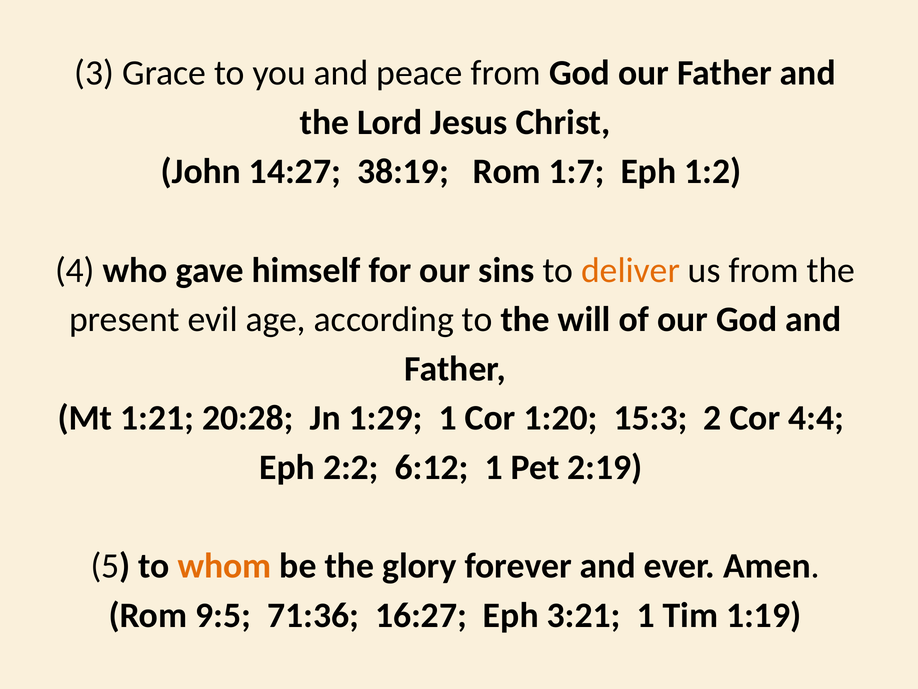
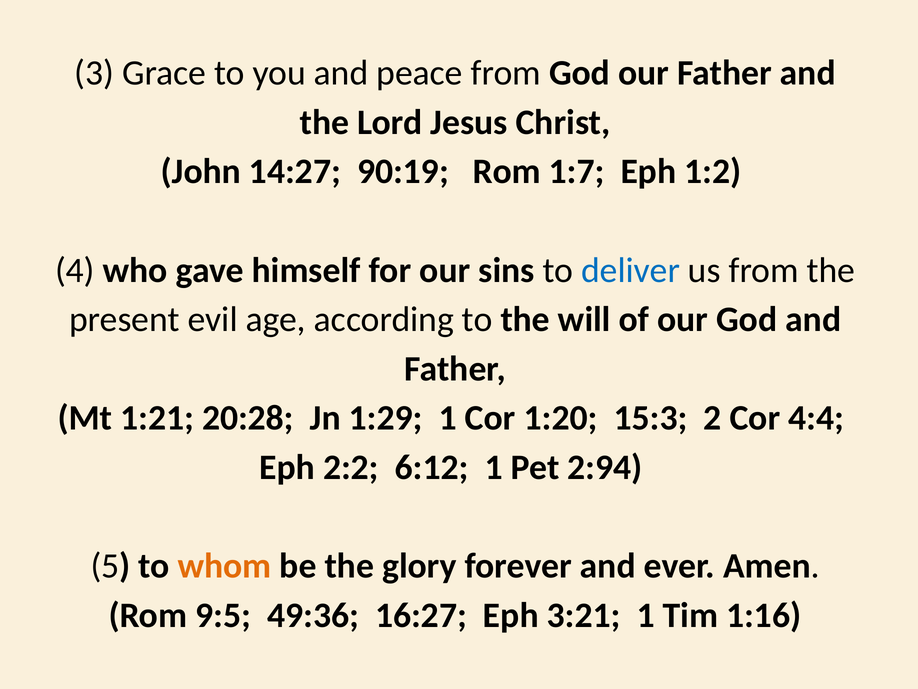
38:19: 38:19 -> 90:19 (403, 172)
deliver colour: orange -> blue (631, 270)
2:19: 2:19 -> 2:94 (605, 467)
71:36: 71:36 -> 49:36 (313, 615)
1:19: 1:19 -> 1:16 (764, 615)
